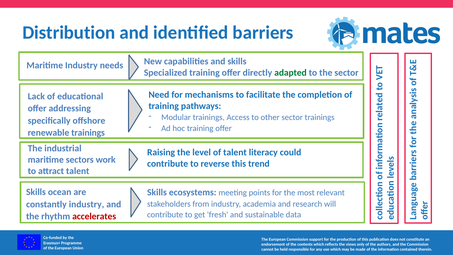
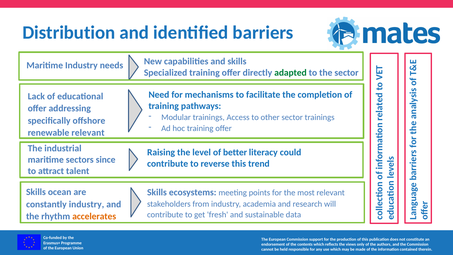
renewable trainings: trainings -> relevant (88, 133)
of talent: talent -> better (235, 152)
work: work -> since (106, 160)
accelerates colour: red -> orange (94, 216)
